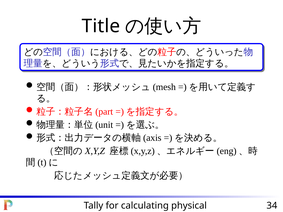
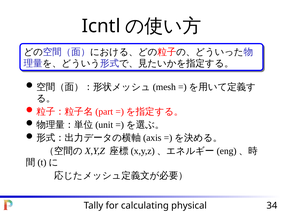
Title: Title -> Icntl (101, 26)
